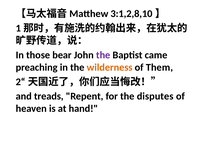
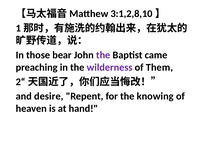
wilderness colour: orange -> purple (110, 67)
treads: treads -> desire (49, 96)
disputes: disputes -> knowing (155, 96)
